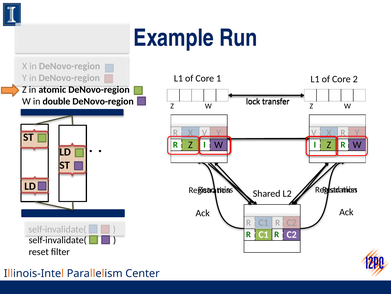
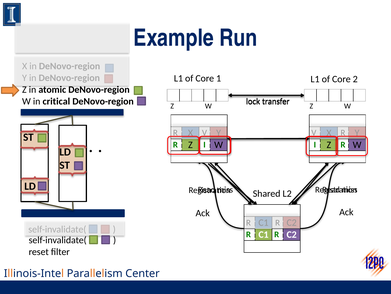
double: double -> critical (56, 101)
